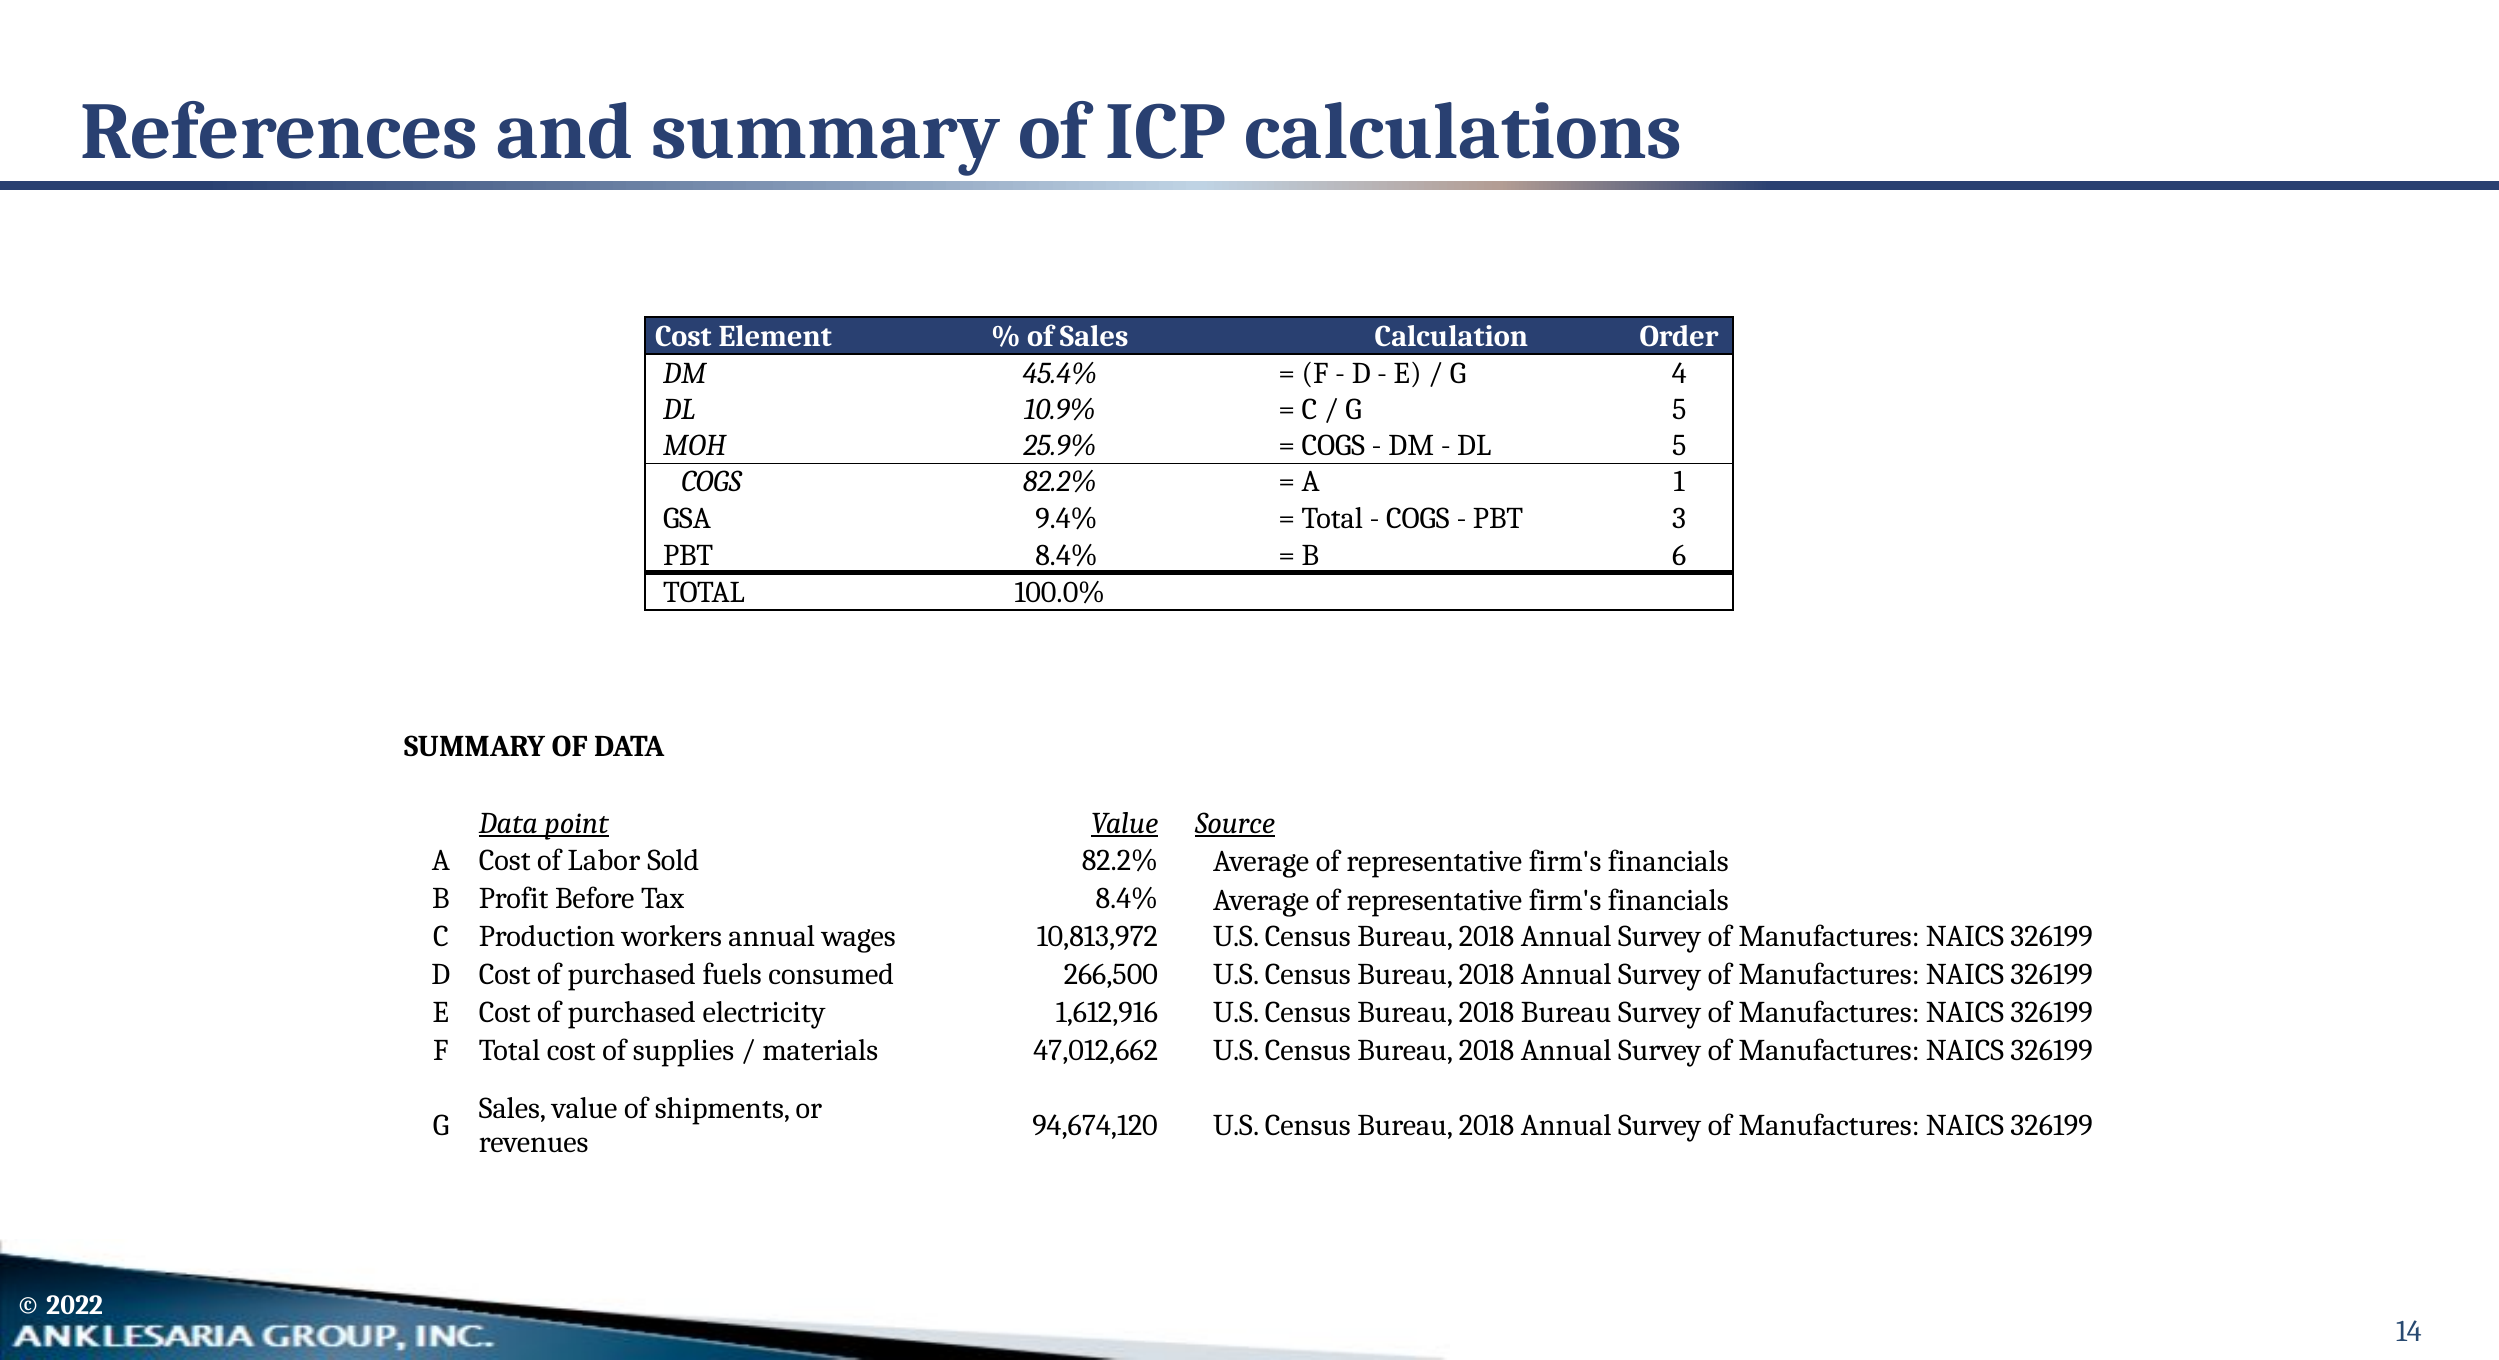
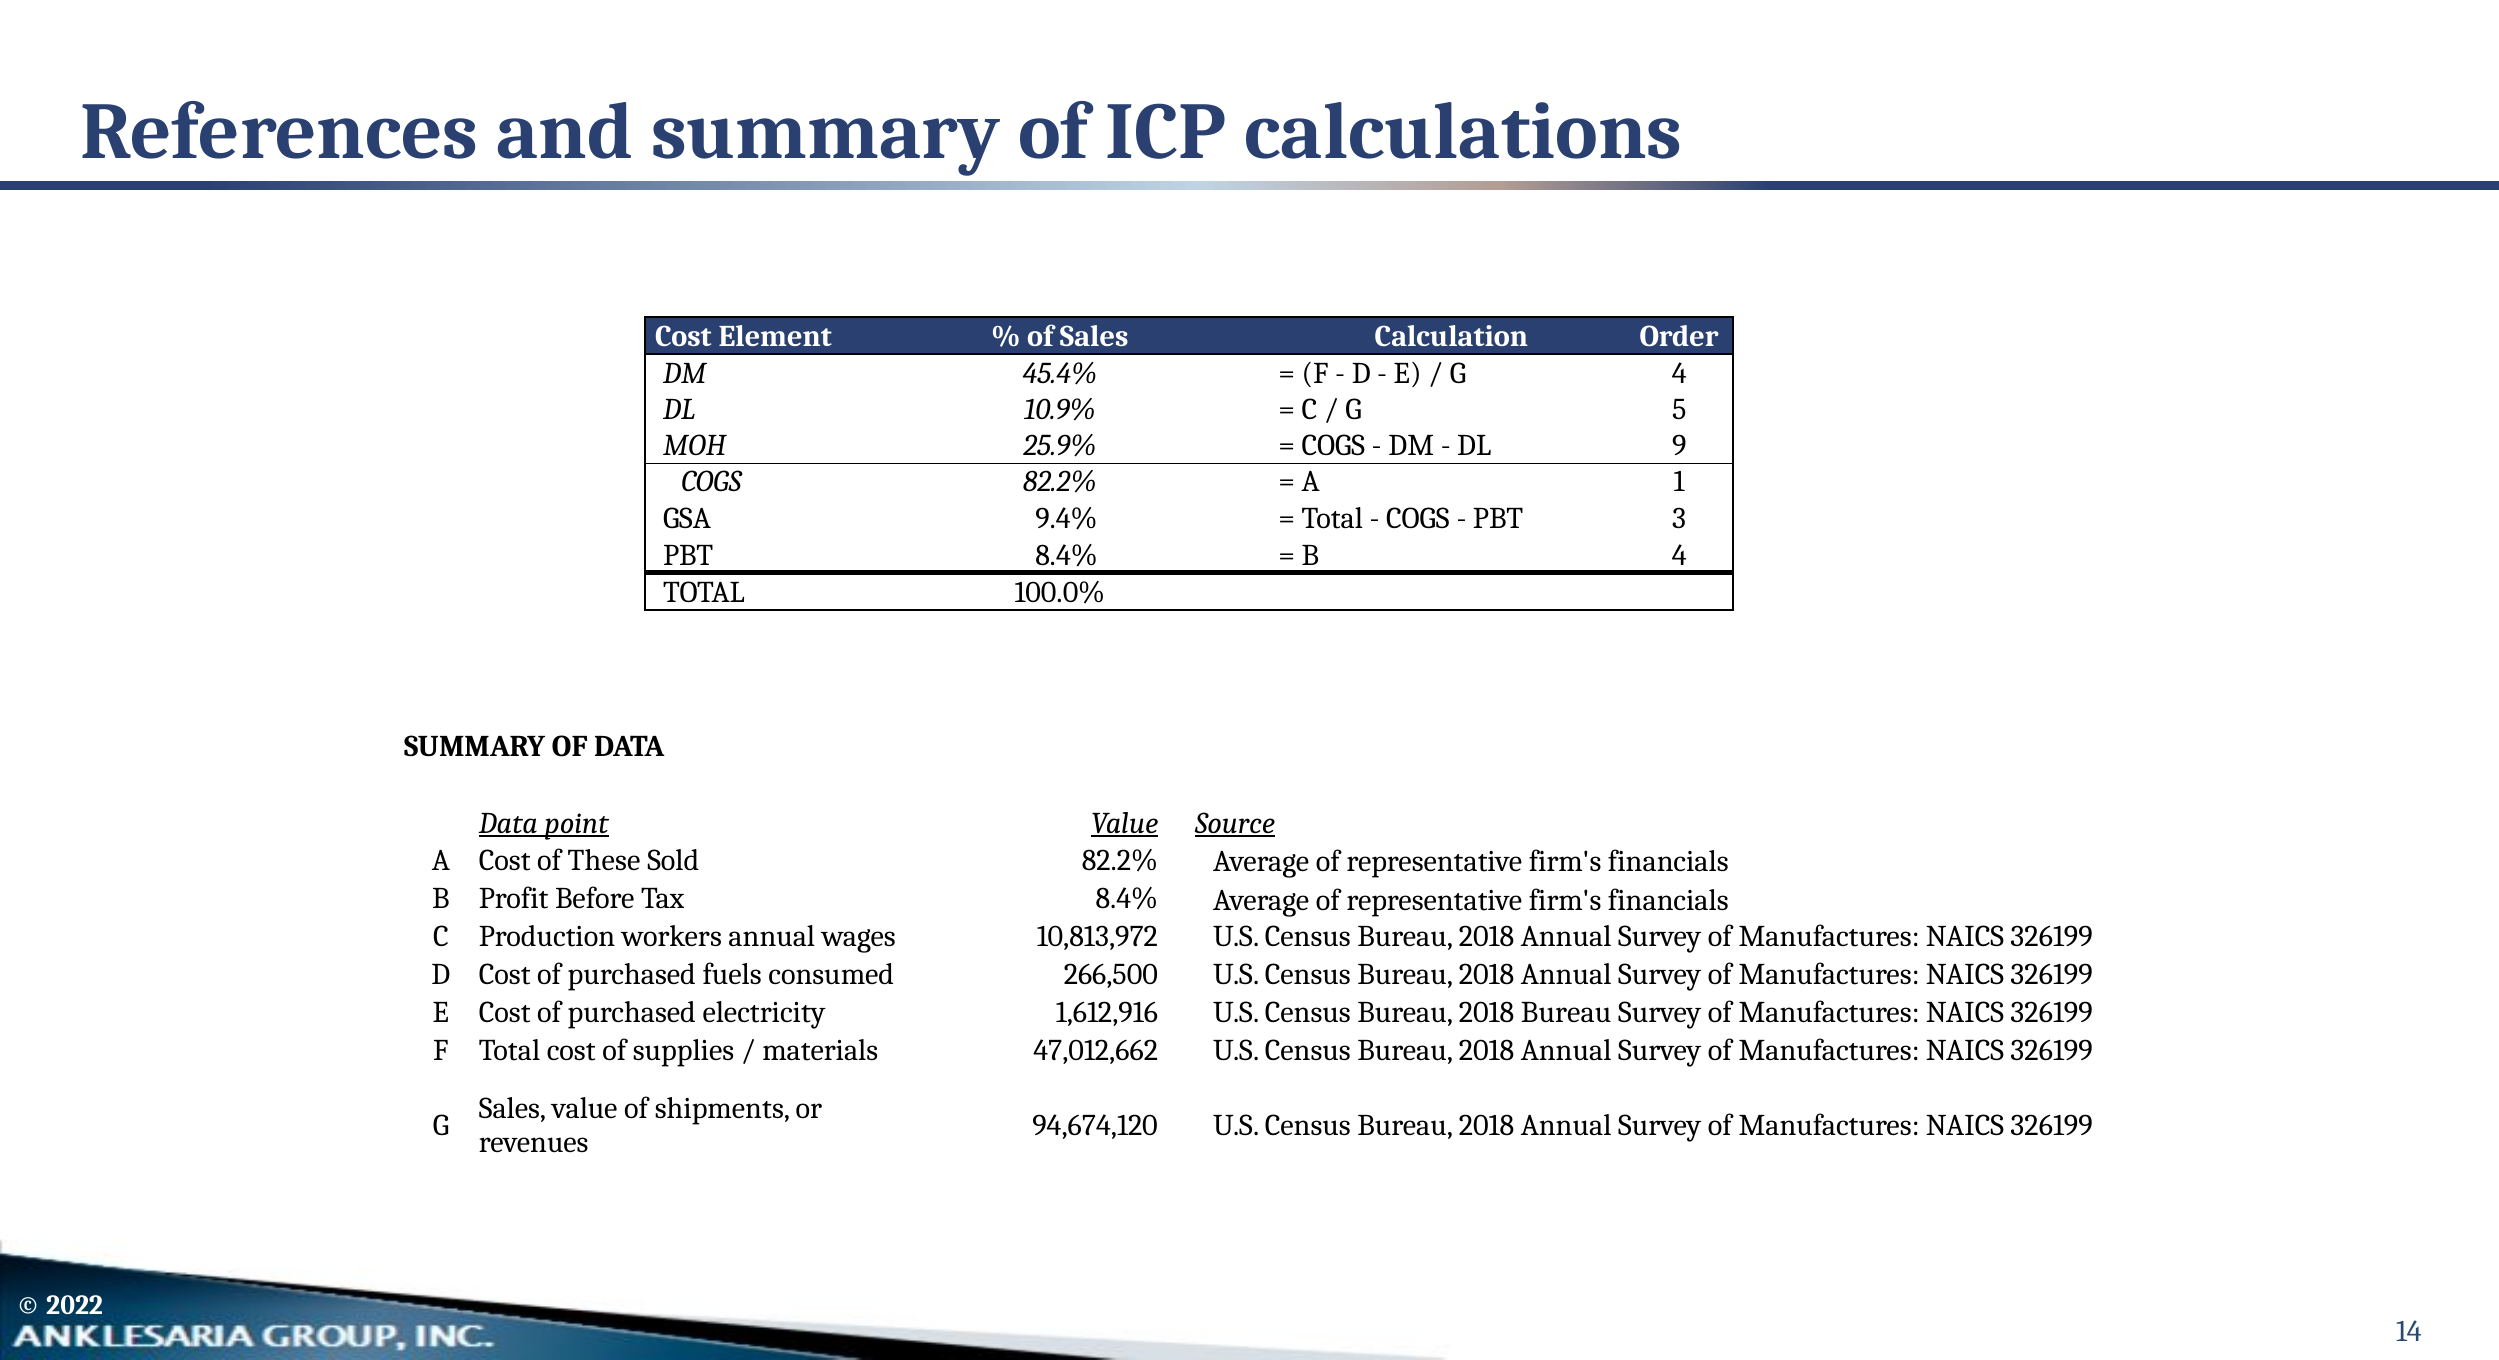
DL 5: 5 -> 9 (1679, 446)
B 6: 6 -> 4 (1679, 555)
Labor: Labor -> These (604, 860)
